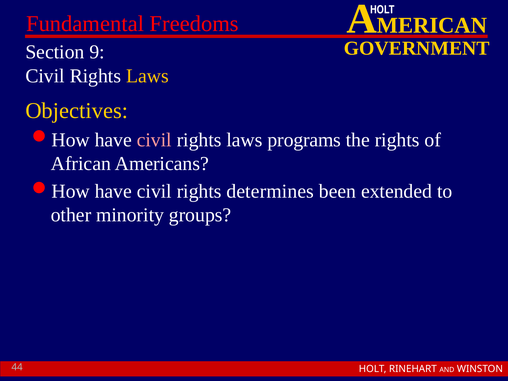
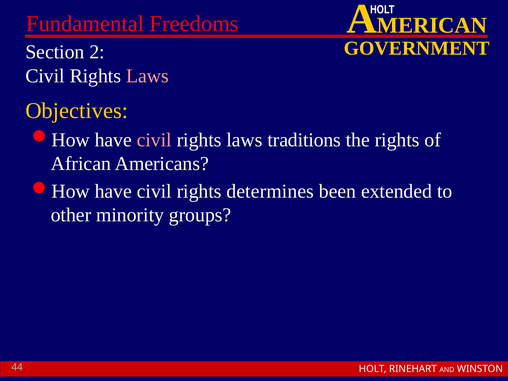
9: 9 -> 2 (97, 52)
Laws colour: yellow -> pink (147, 76)
programs: programs -> traditions (304, 140)
